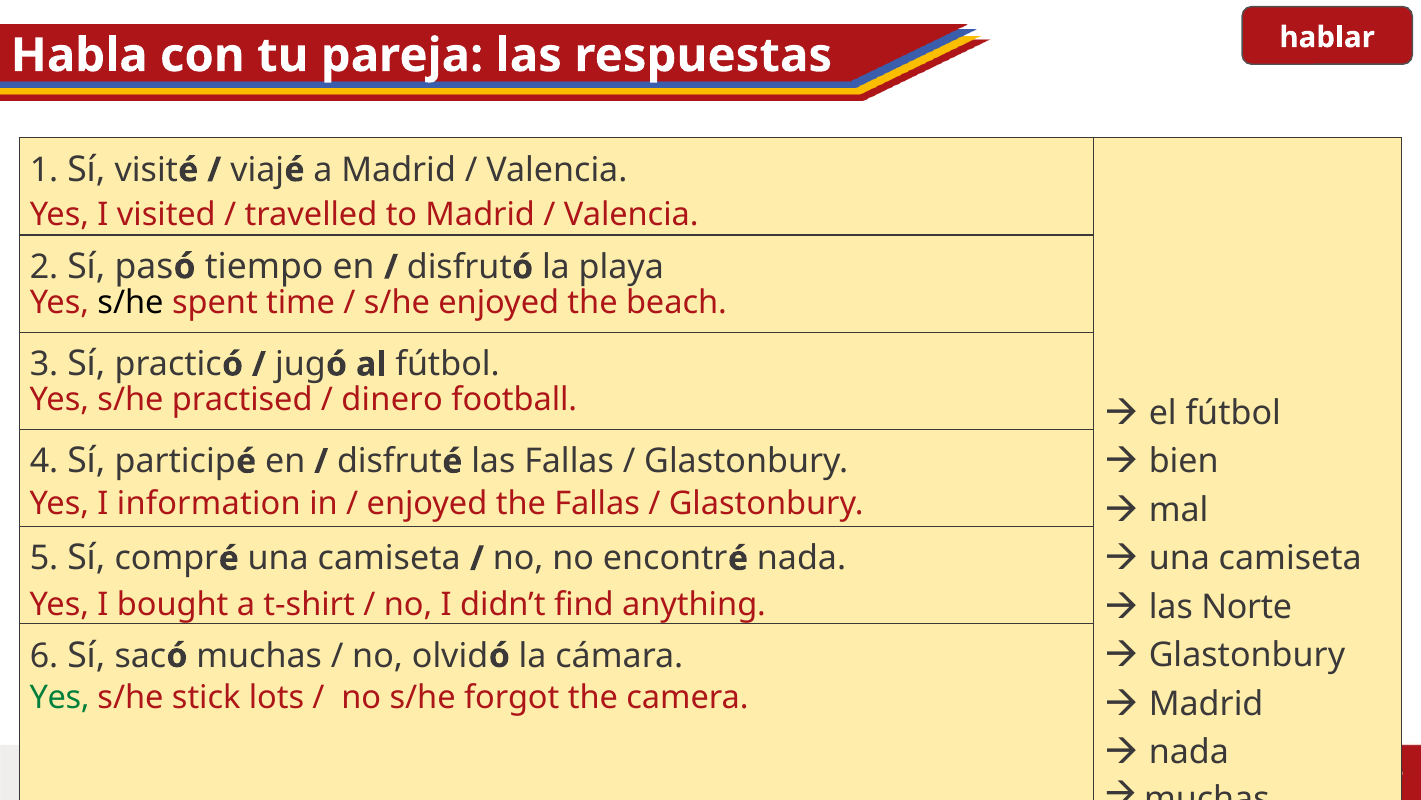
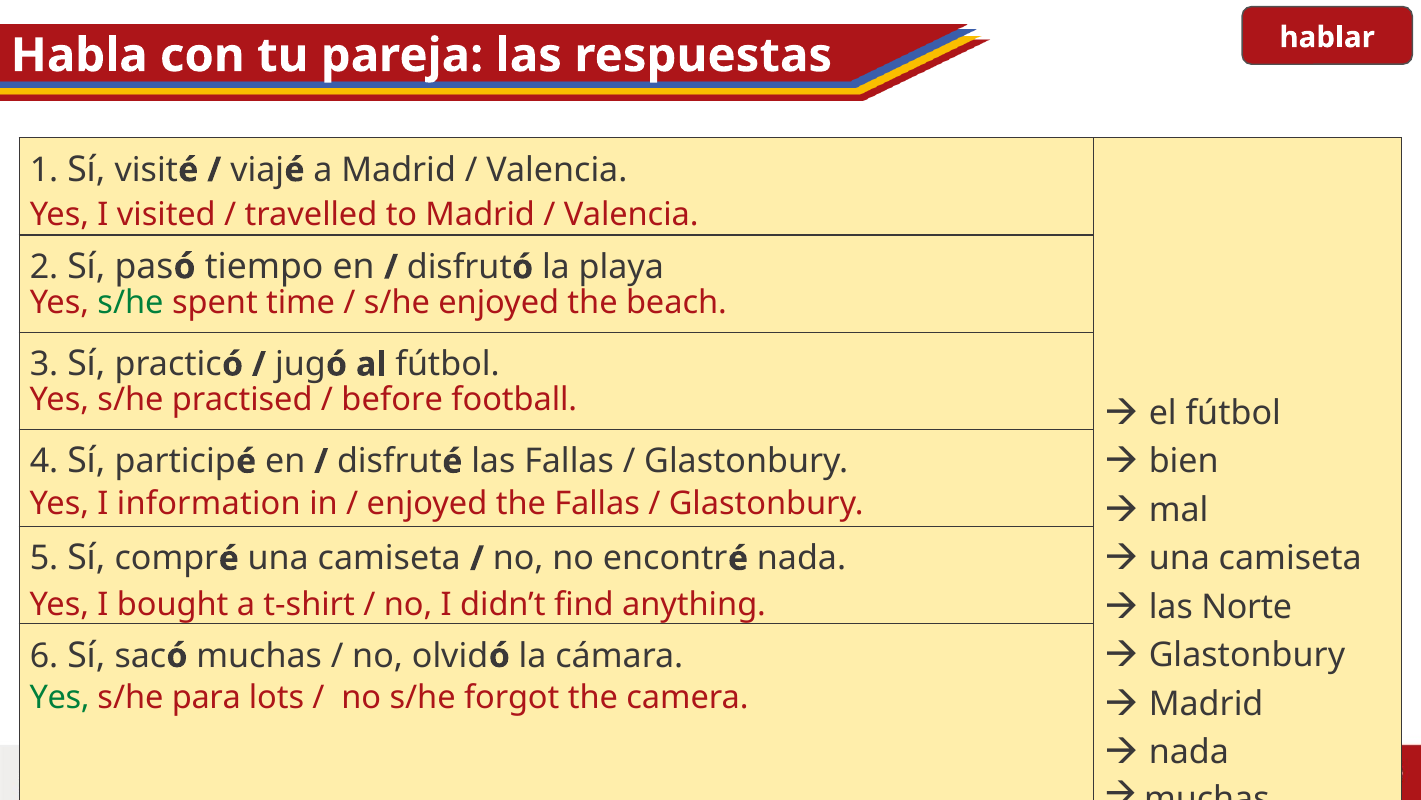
s/he colour: black -> green (131, 303)
dinero: dinero -> before (392, 399)
stick: stick -> para (206, 697)
